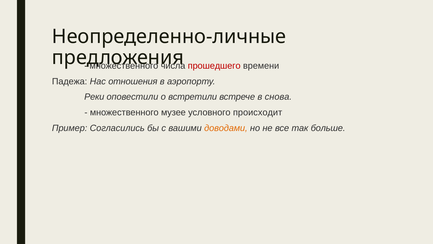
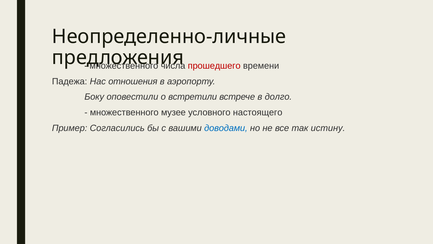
Реки: Реки -> Боку (94, 97)
снова: снова -> долго (278, 97)
происходит: происходит -> настоящего (258, 112)
доводами colour: orange -> blue (226, 128)
больше: больше -> истину (328, 128)
